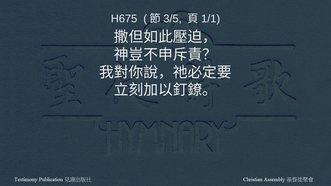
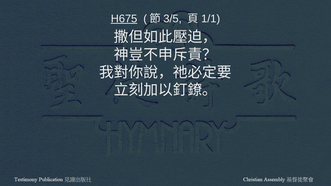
H675 underline: none -> present (124, 19)
